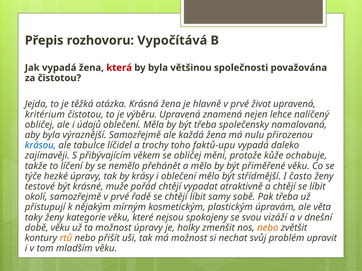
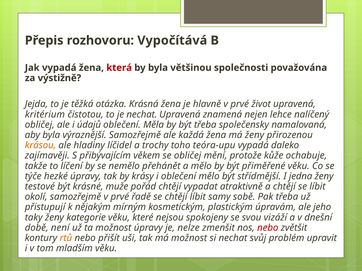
za čistotou: čistotou -> výstižně (59, 78)
je výběru: výběru -> nechat (142, 115)
má nulu: nulu -> ženy (255, 135)
krásou colour: blue -> orange (40, 146)
tabulce: tabulce -> hladiny (89, 146)
faktů-upu: faktů-upu -> teóra-upu (214, 146)
často: často -> jedna (301, 176)
věta: věta -> jeho (322, 207)
době věku: věku -> není (60, 228)
holky: holky -> nelze (189, 228)
nebo colour: orange -> red (268, 228)
